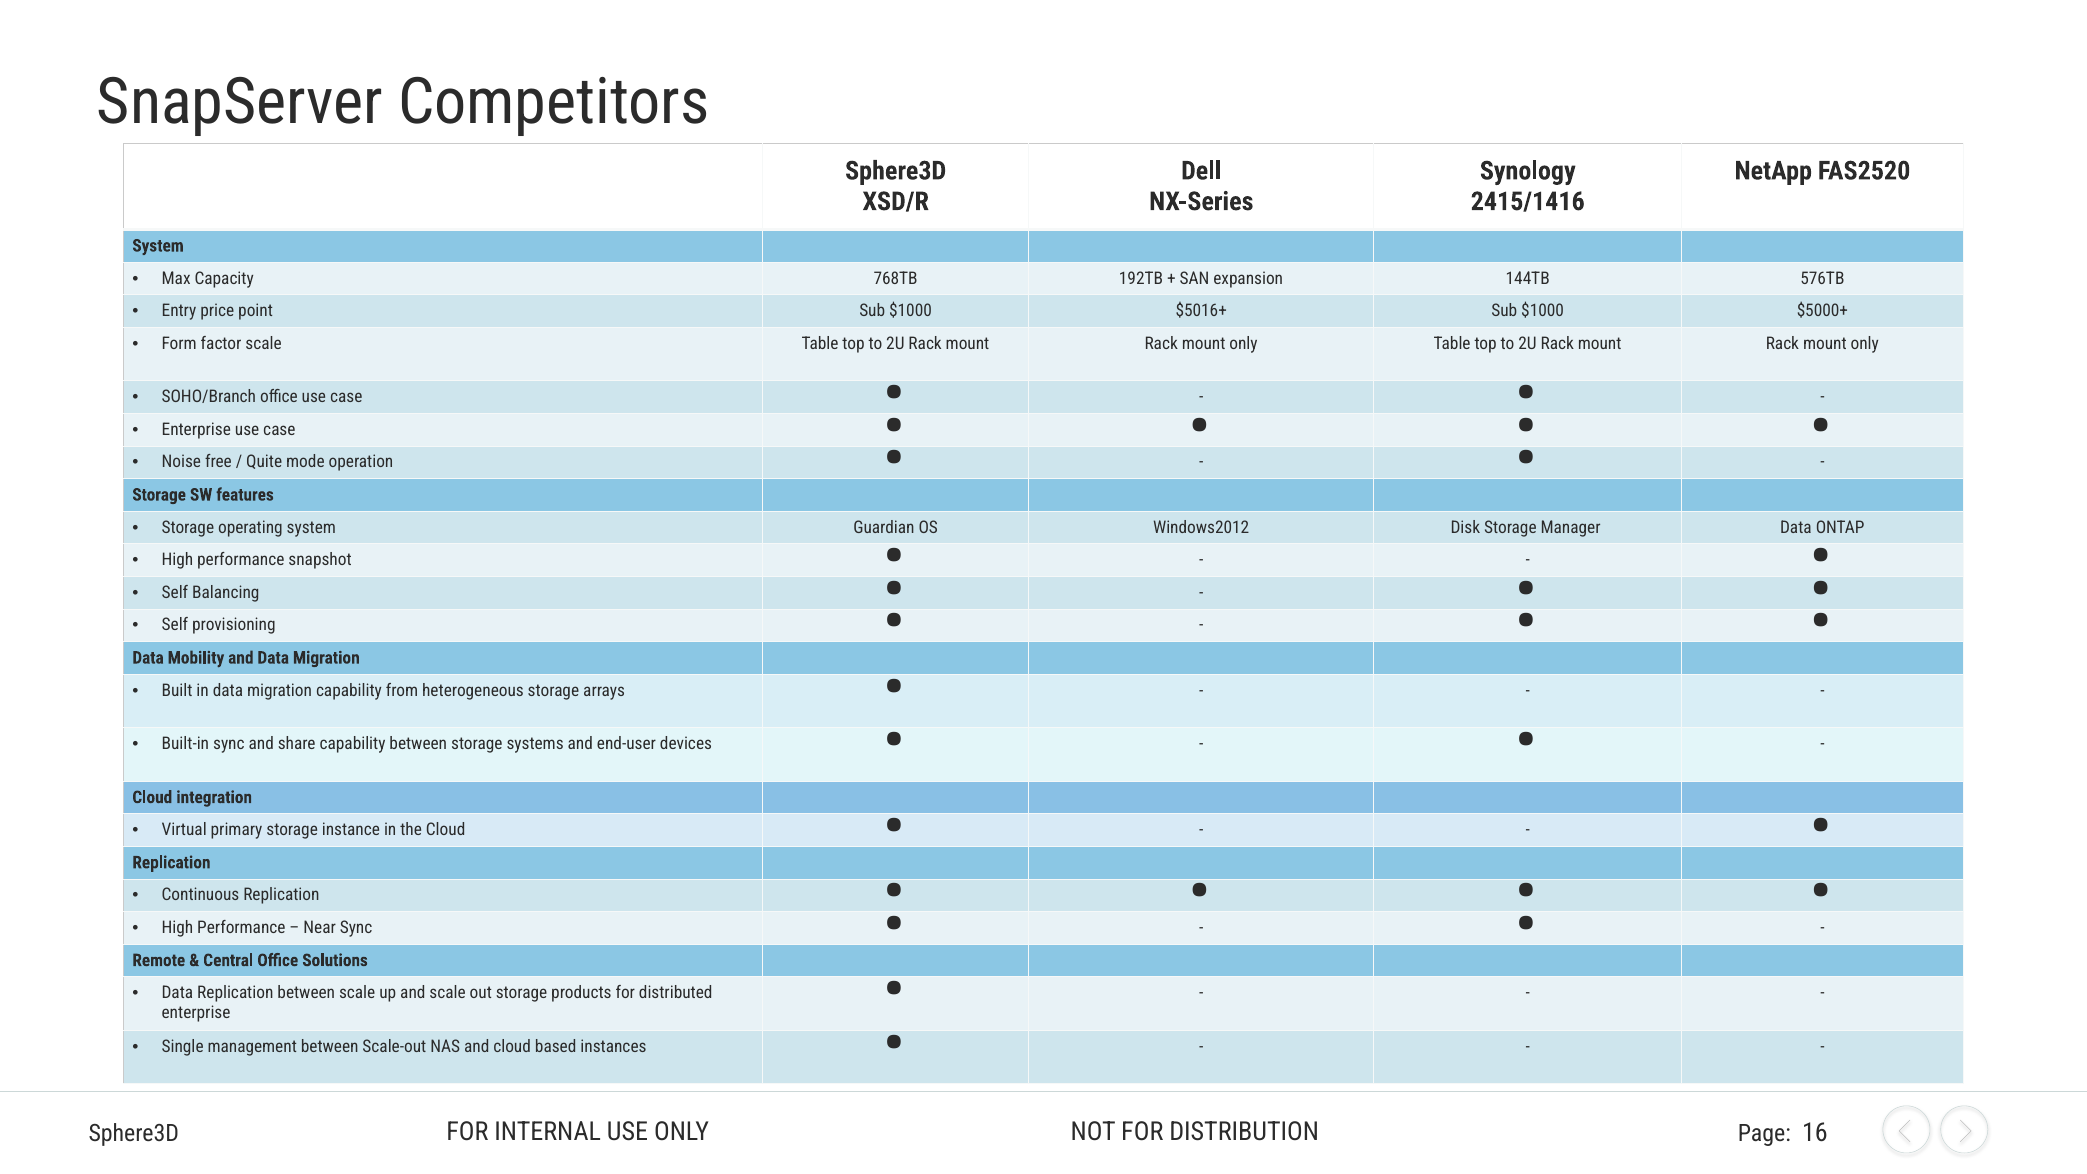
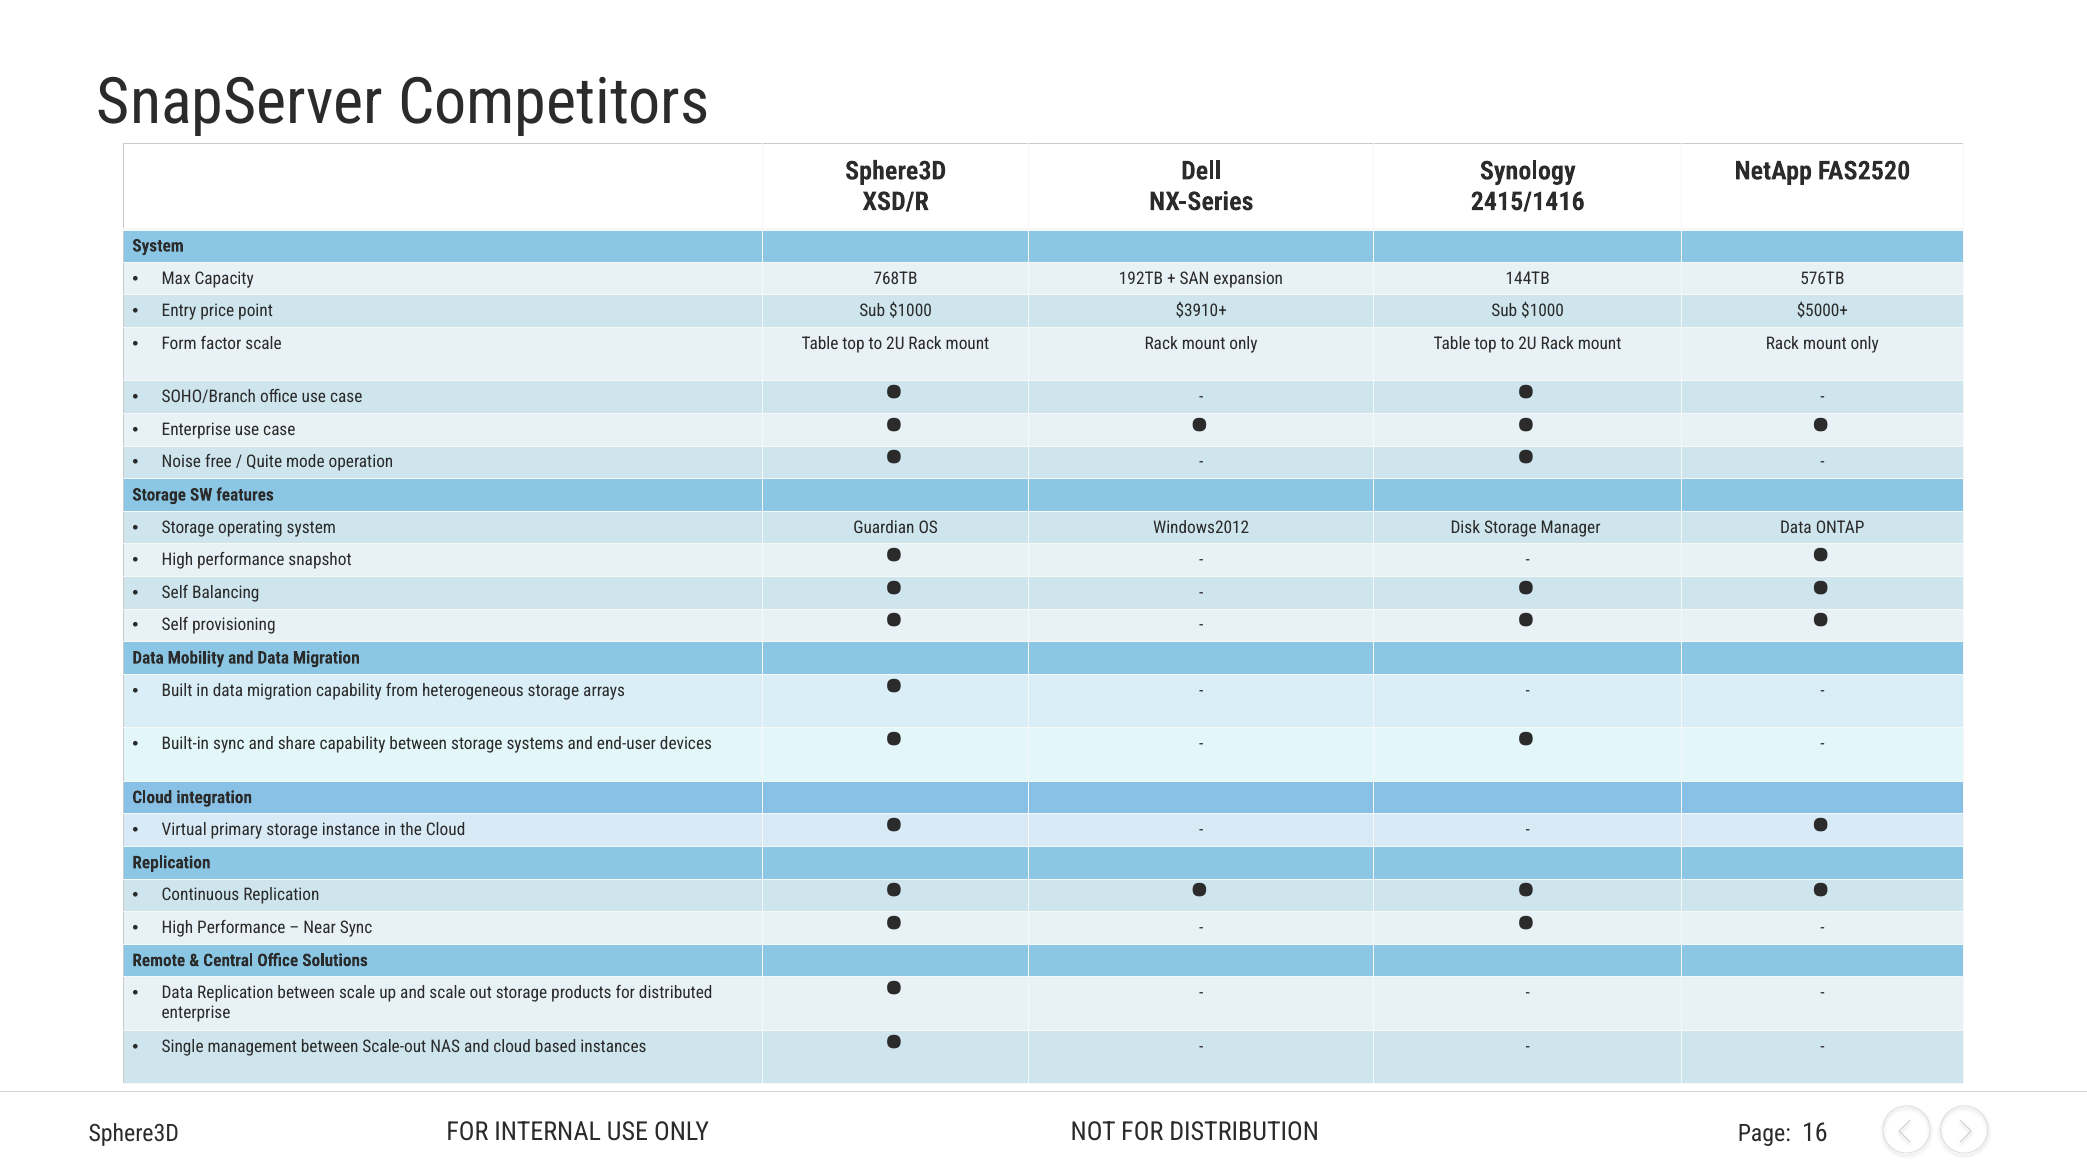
$5016+: $5016+ -> $3910+ (1201, 311)
